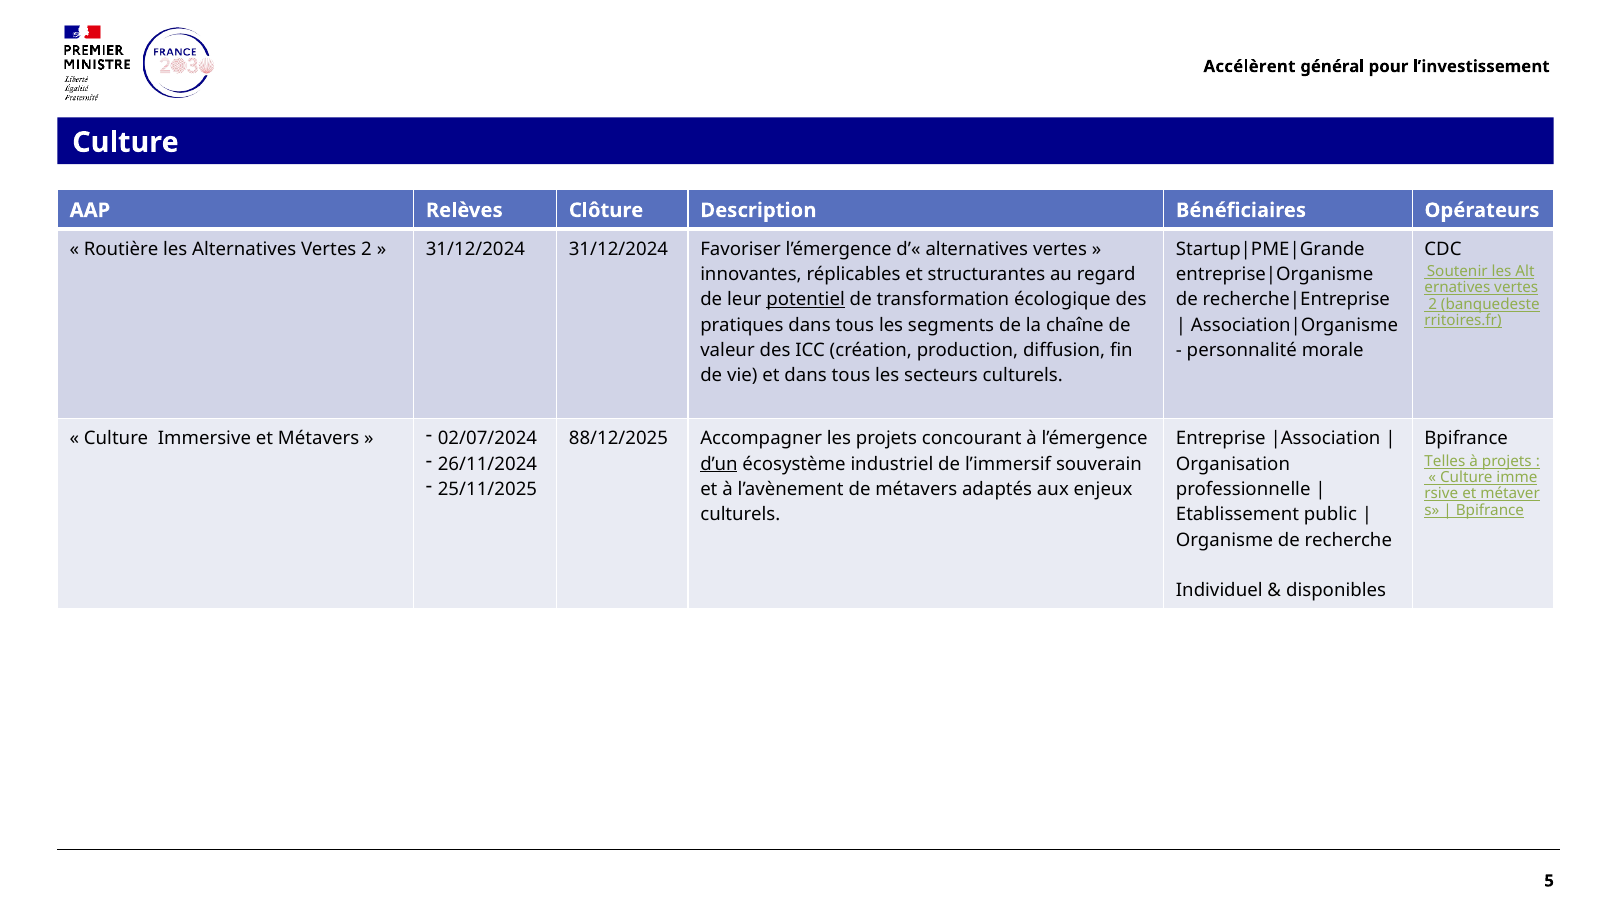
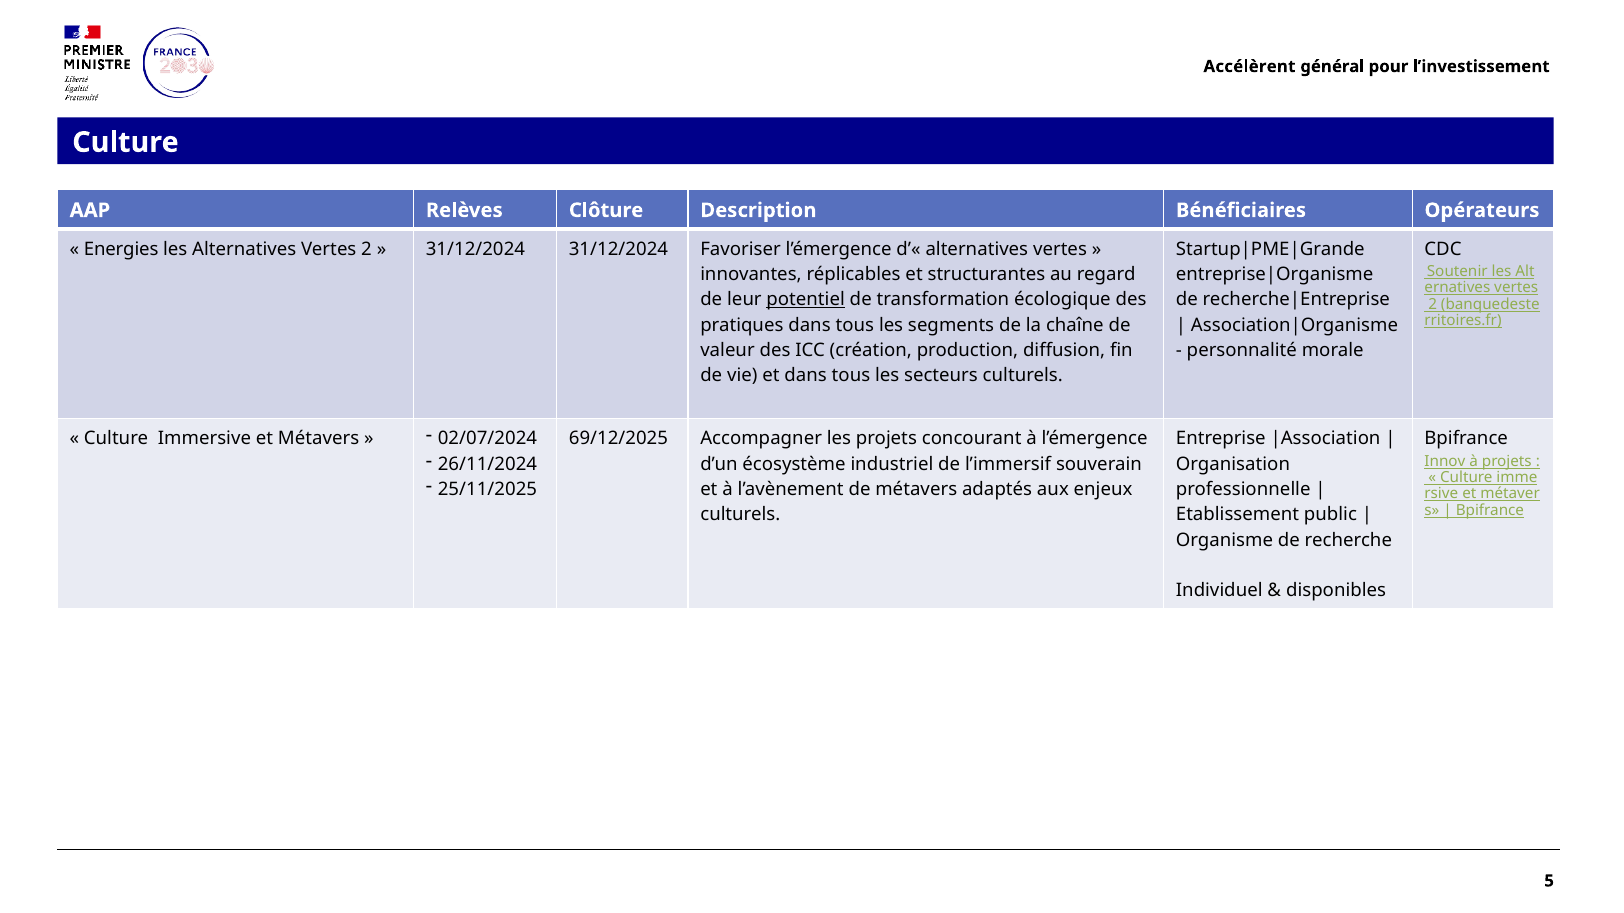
Routière: Routière -> Energies (121, 249)
88/12/2025: 88/12/2025 -> 69/12/2025 (618, 439)
Telles: Telles -> Innov (1445, 462)
d’un underline: present -> none (719, 464)
